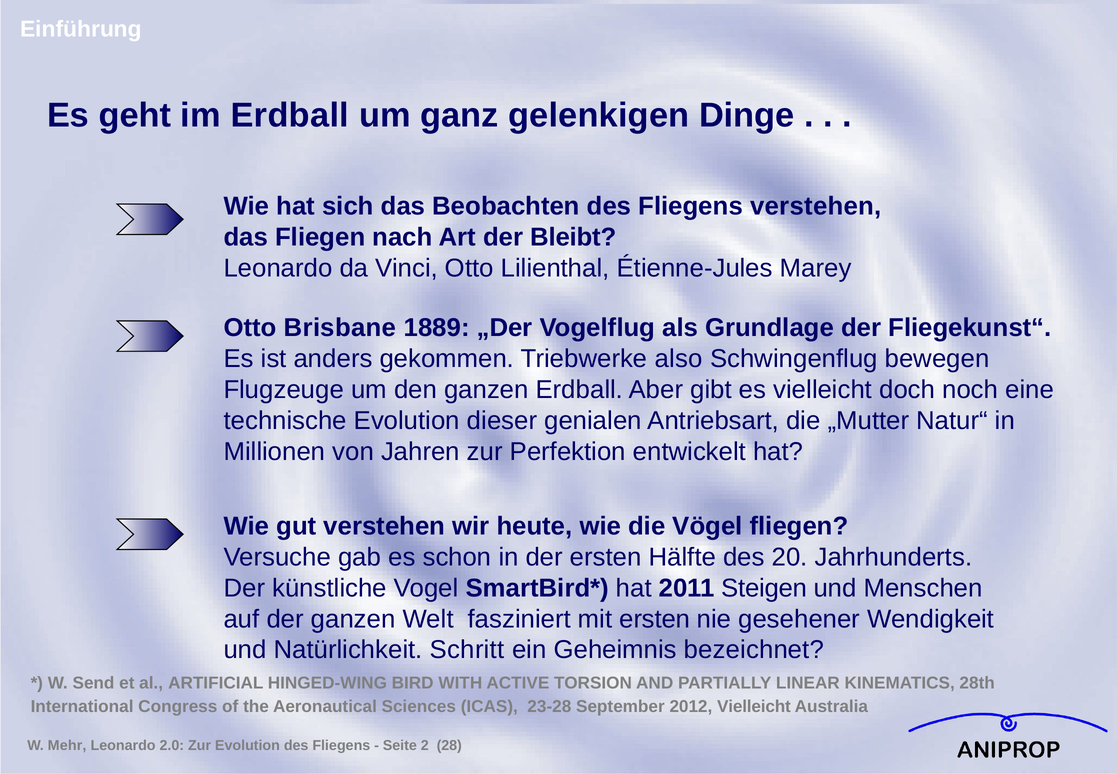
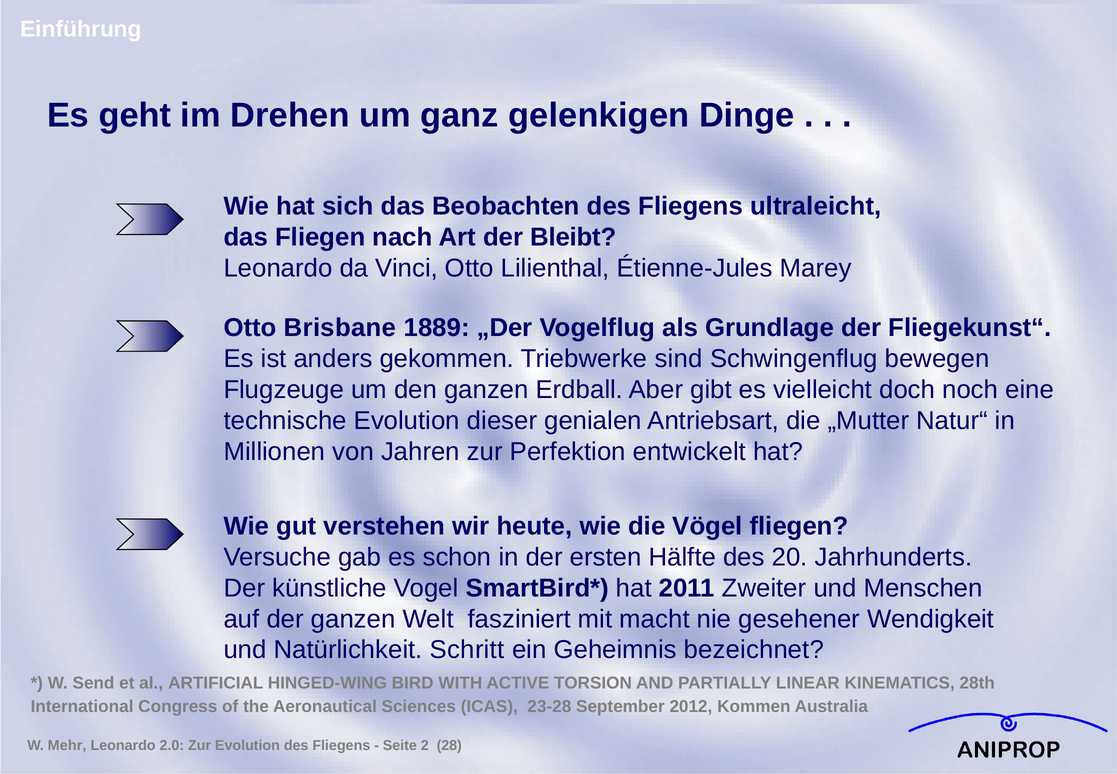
im Erdball: Erdball -> Drehen (290, 115)
Fliegens verstehen: verstehen -> ultraleicht (816, 206)
also: also -> sind (679, 359)
Steigen: Steigen -> Zweiter (764, 588)
mit ersten: ersten -> macht (655, 618)
2012 Vielleicht: Vielleicht -> Kommen (754, 706)
